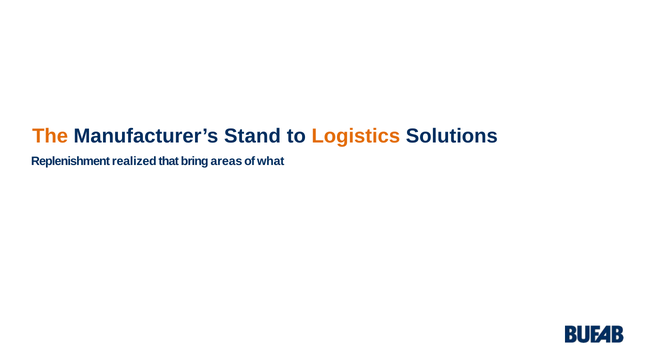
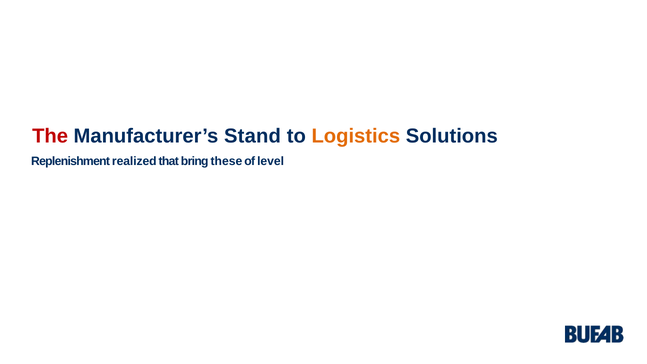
The colour: orange -> red (50, 136)
areas: areas -> these (226, 161)
what: what -> level (271, 161)
